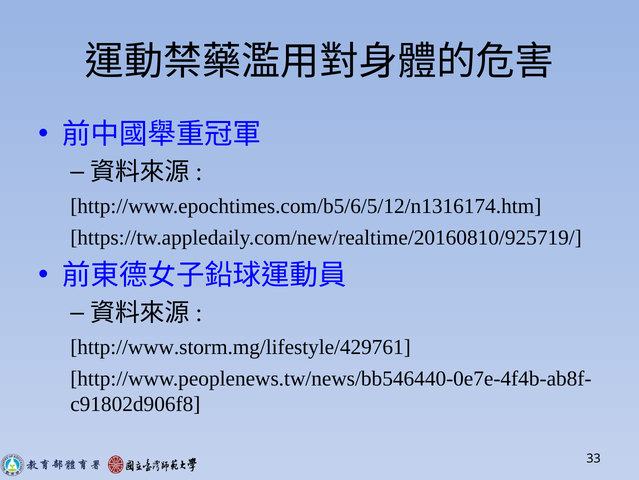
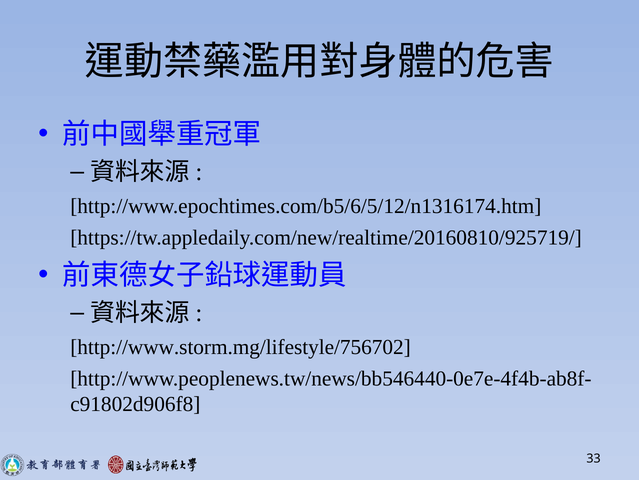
http://www.storm.mg/lifestyle/429761: http://www.storm.mg/lifestyle/429761 -> http://www.storm.mg/lifestyle/756702 (241, 346)
